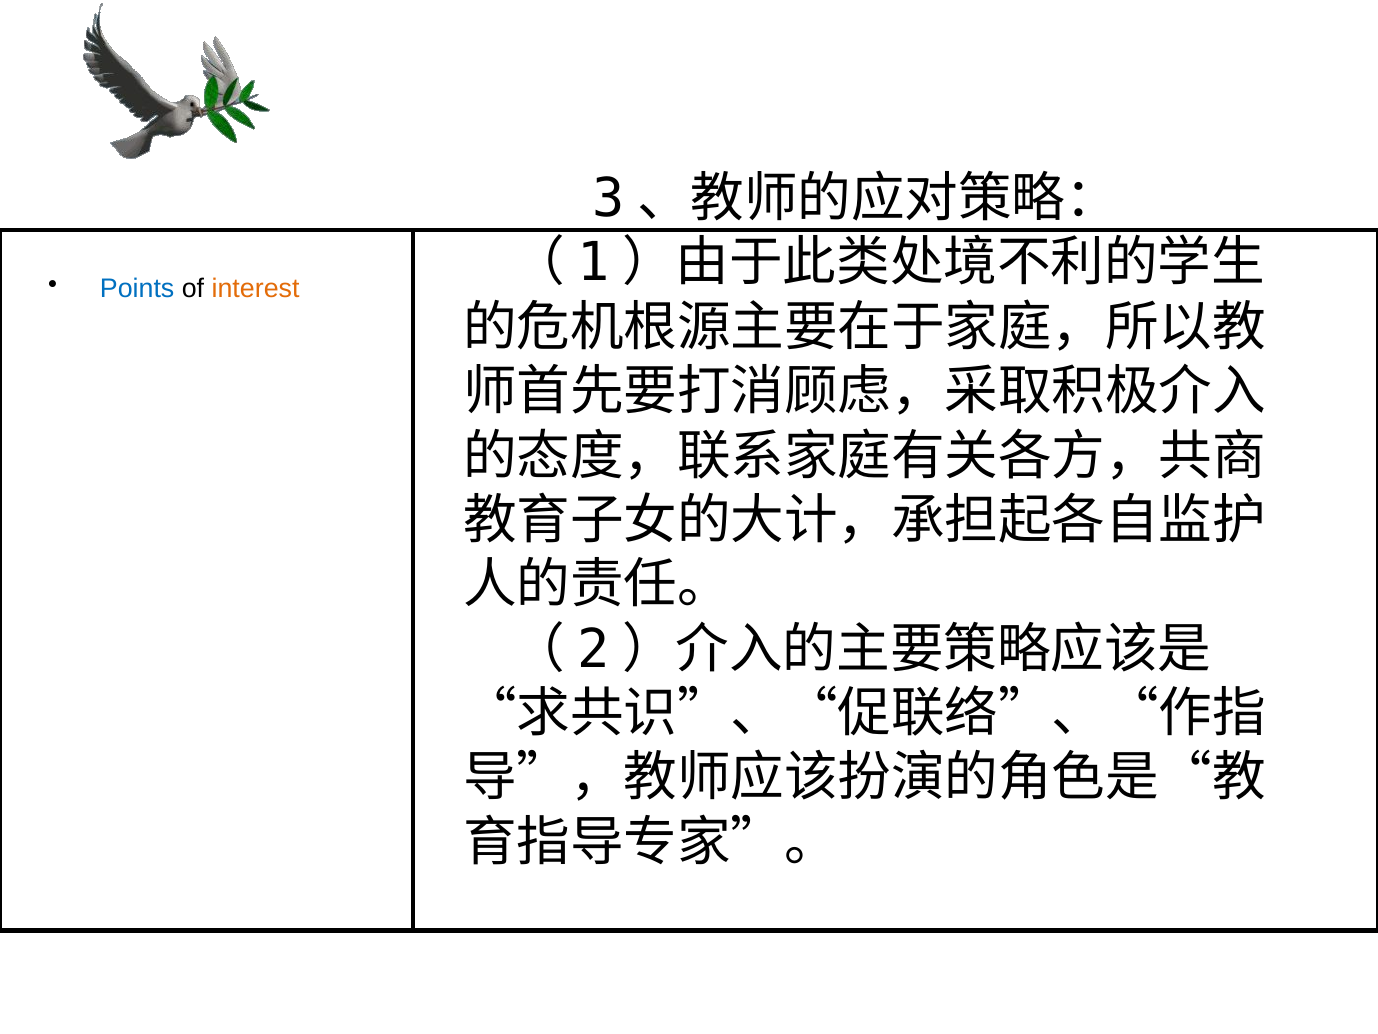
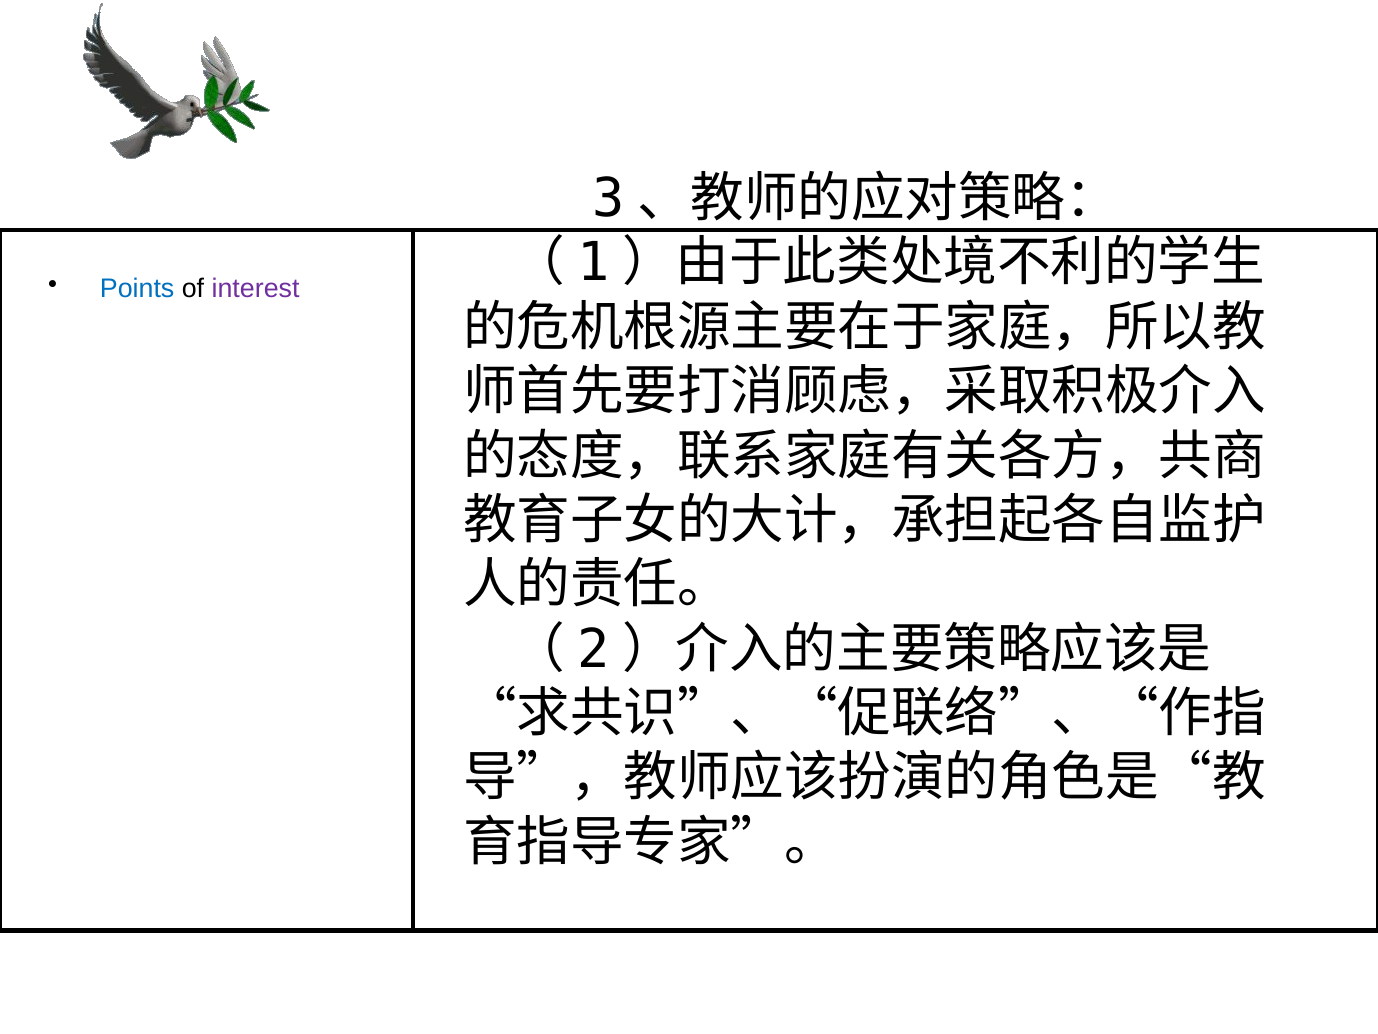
interest colour: orange -> purple (256, 289)
